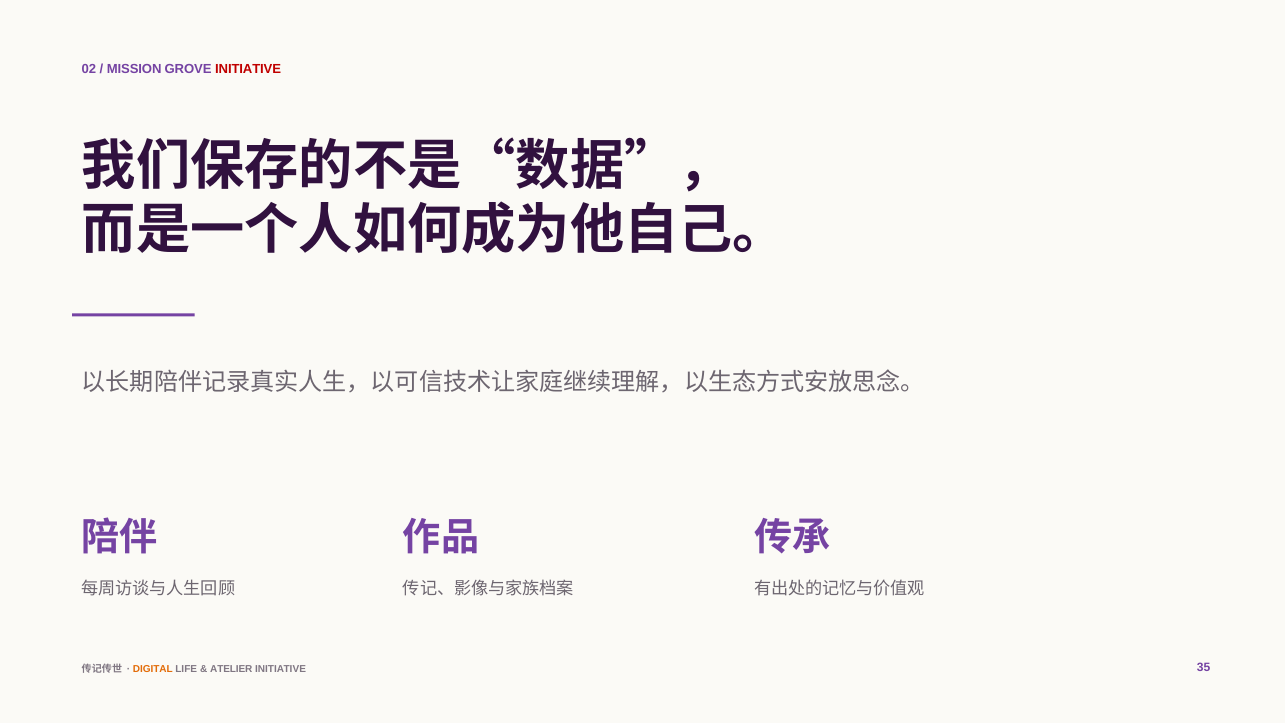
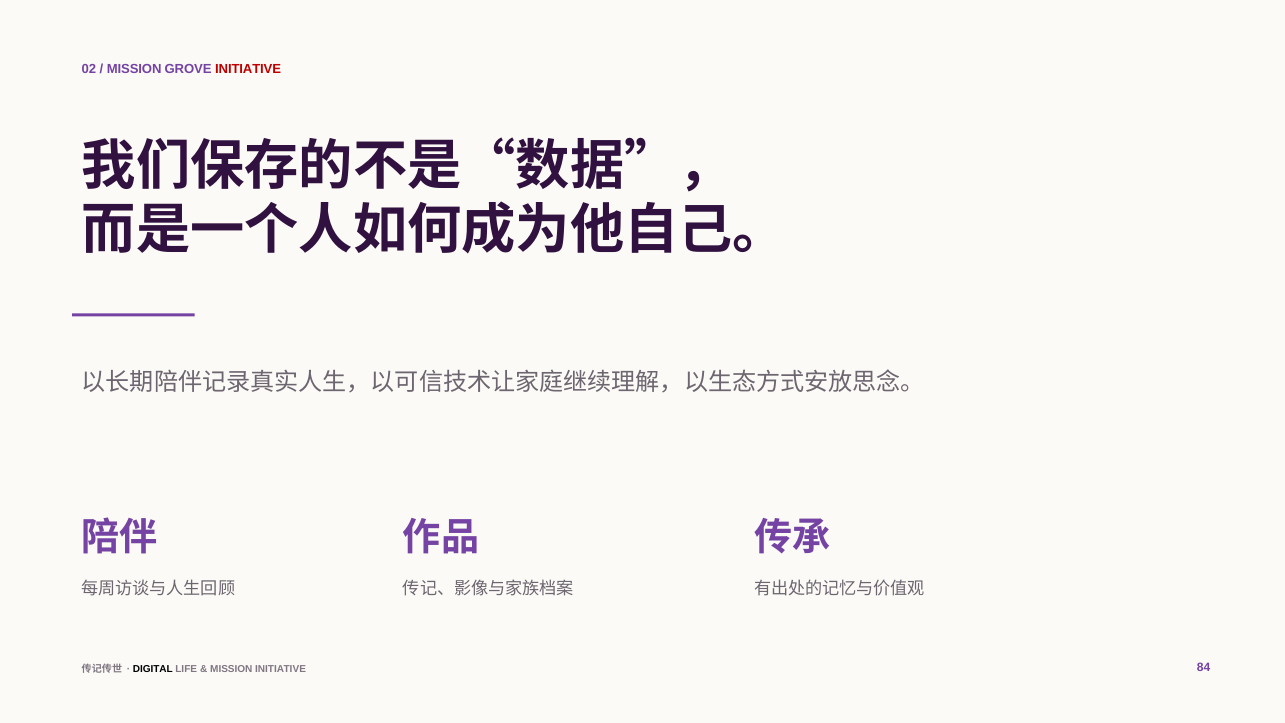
DIGITAL colour: orange -> black (153, 669)
ATELIER: ATELIER -> MISSION (231, 669)
35: 35 -> 84 (1204, 667)
